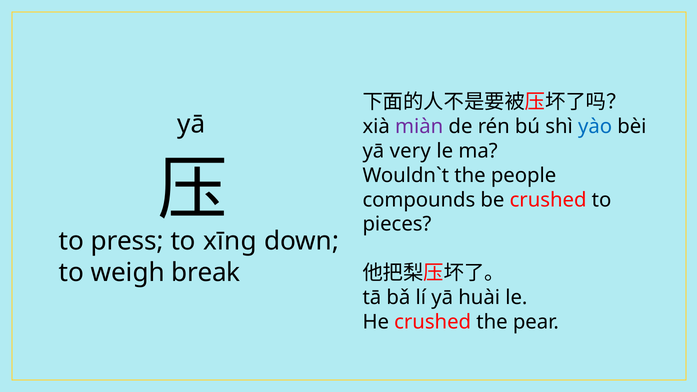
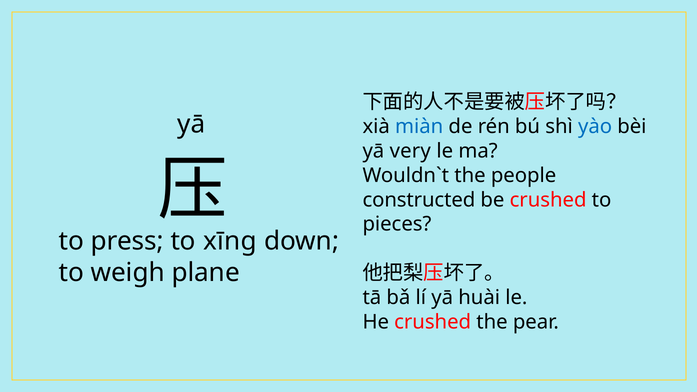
miàn colour: purple -> blue (419, 127)
compounds: compounds -> constructed (419, 200)
break: break -> plane (206, 272)
